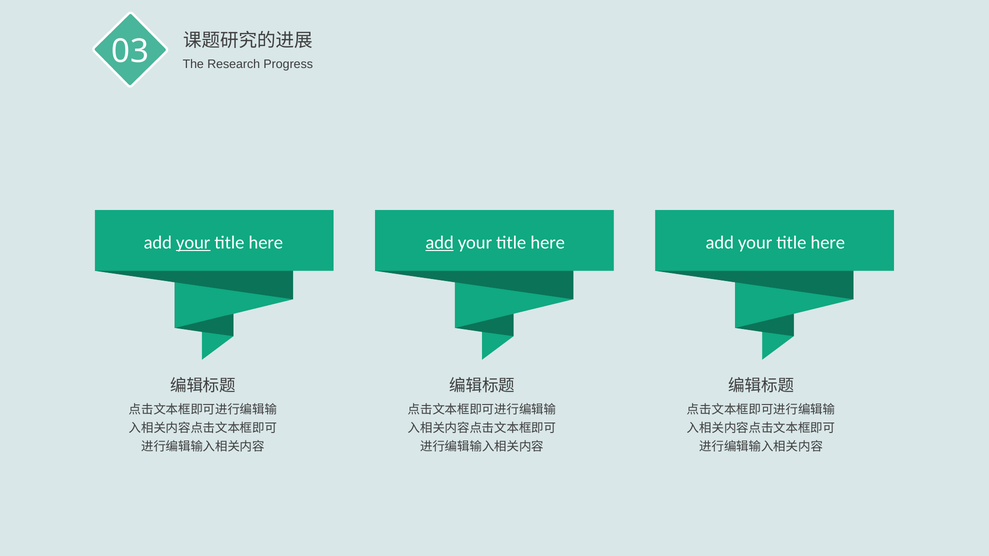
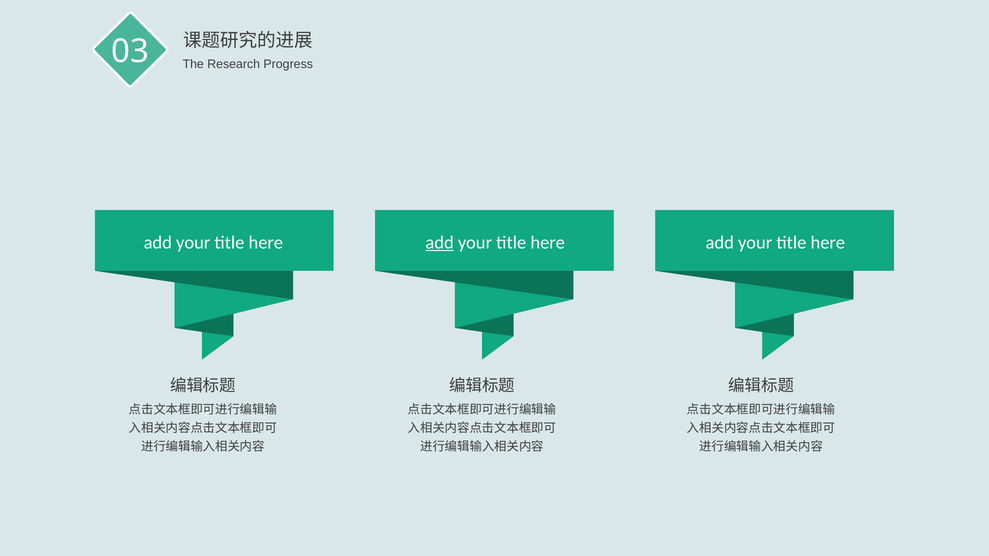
your underline: present -> none (193, 243)
